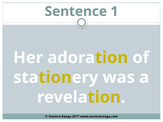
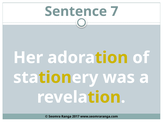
1: 1 -> 7 (114, 11)
